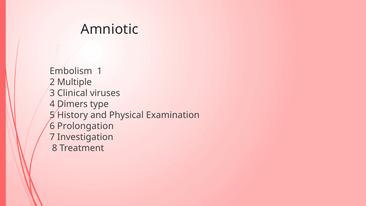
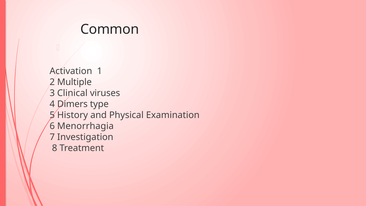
Amniotic: Amniotic -> Common (110, 29)
Embolism: Embolism -> Activation (71, 71)
Prolongation: Prolongation -> Menorrhagia (85, 126)
